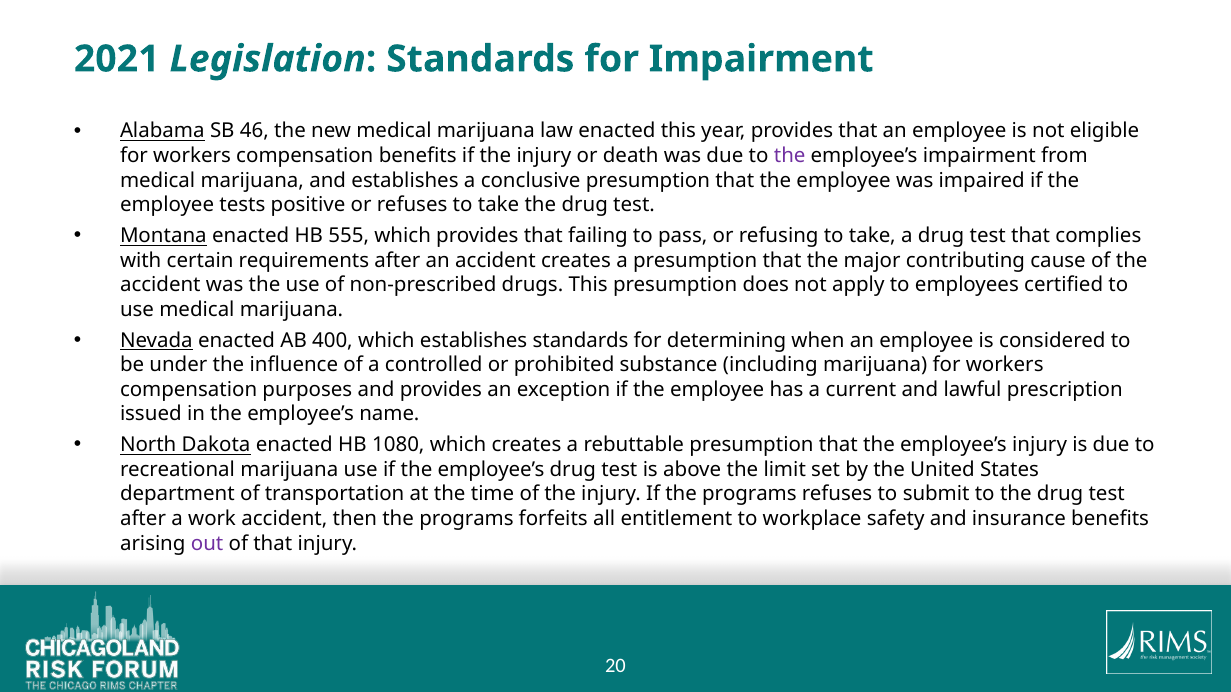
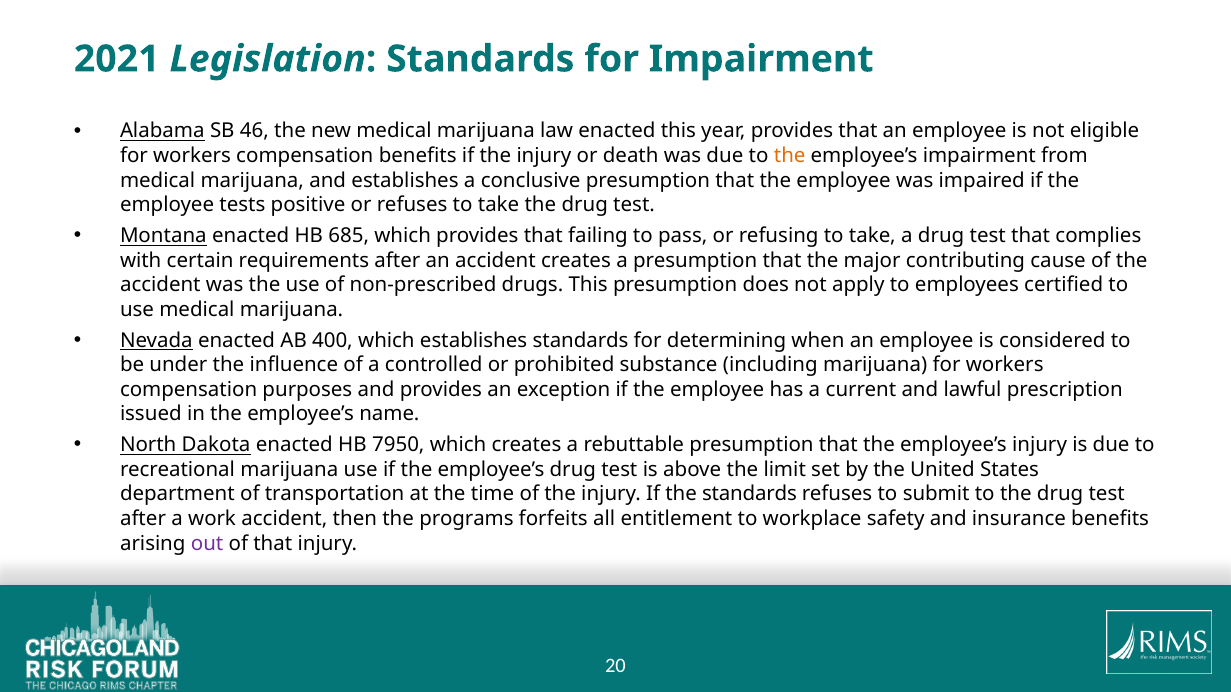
the colour: purple -> orange (790, 156)
555: 555 -> 685 (349, 236)
1080: 1080 -> 7950 (398, 445)
If the programs: programs -> standards (749, 494)
